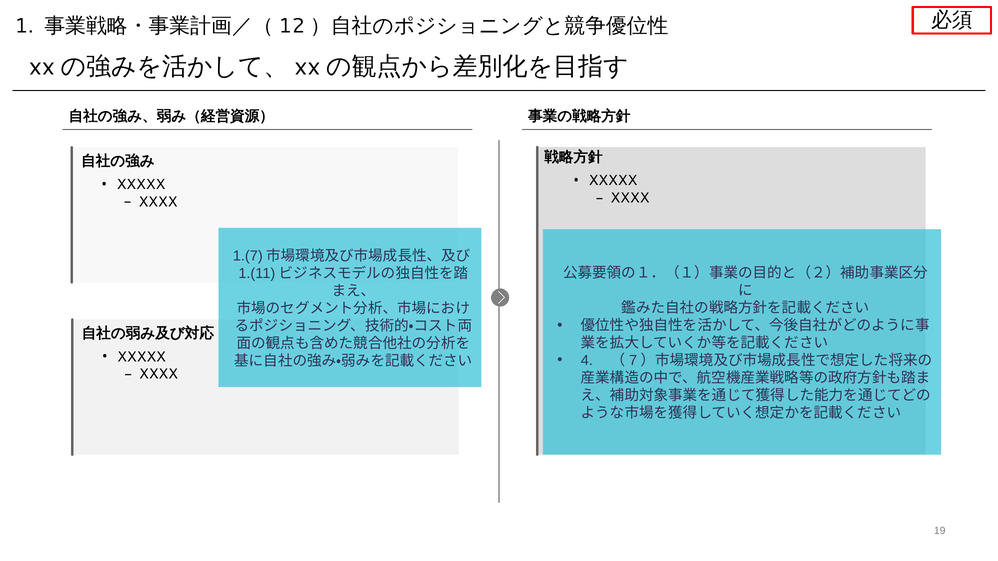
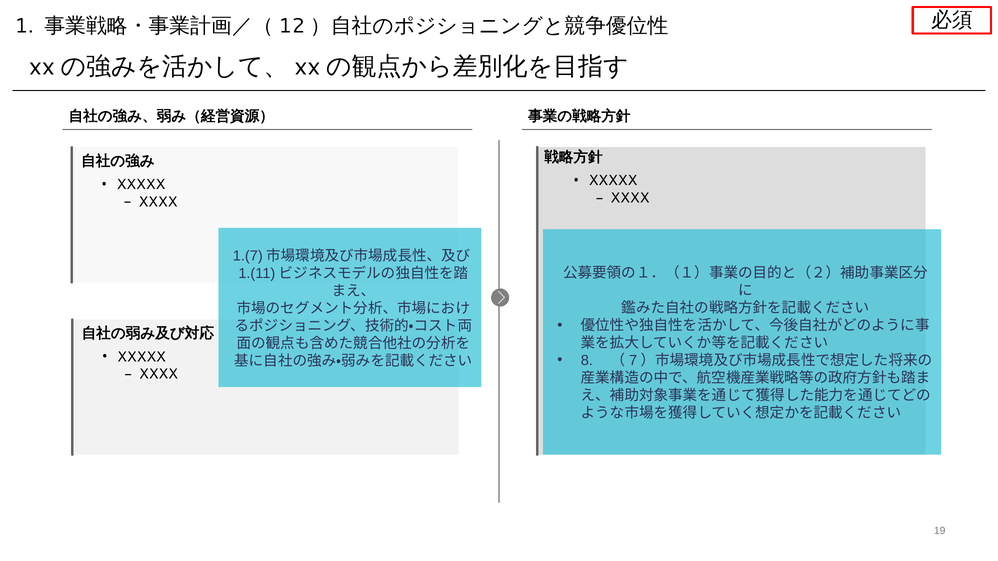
4: 4 -> 8 (587, 361)
